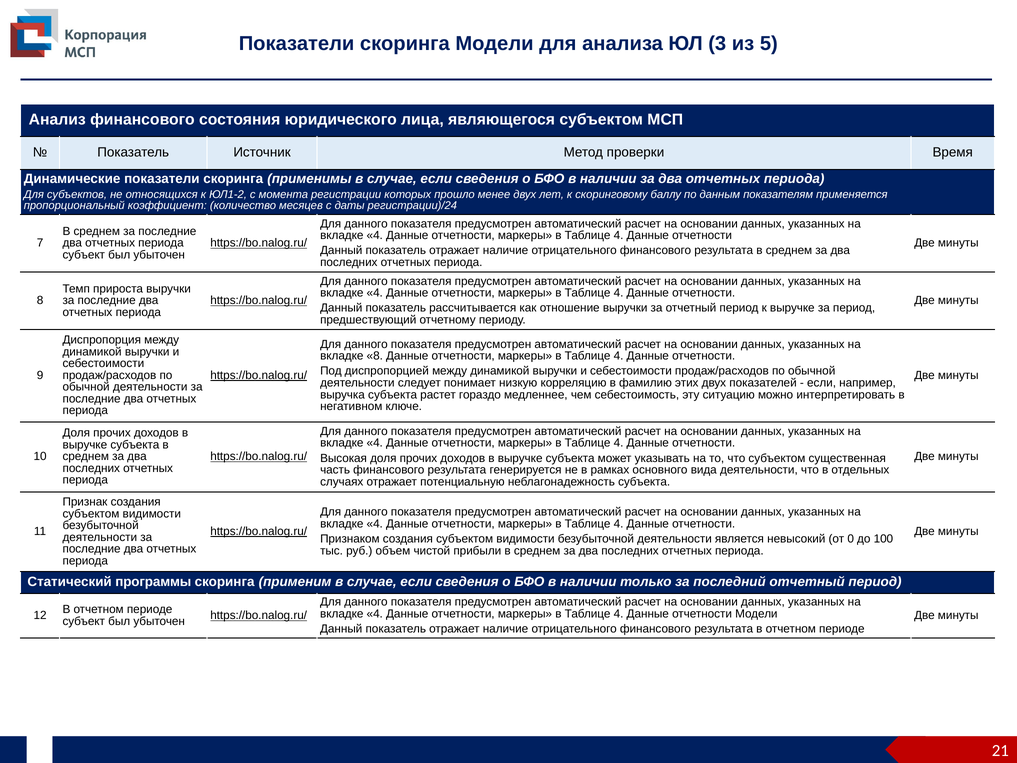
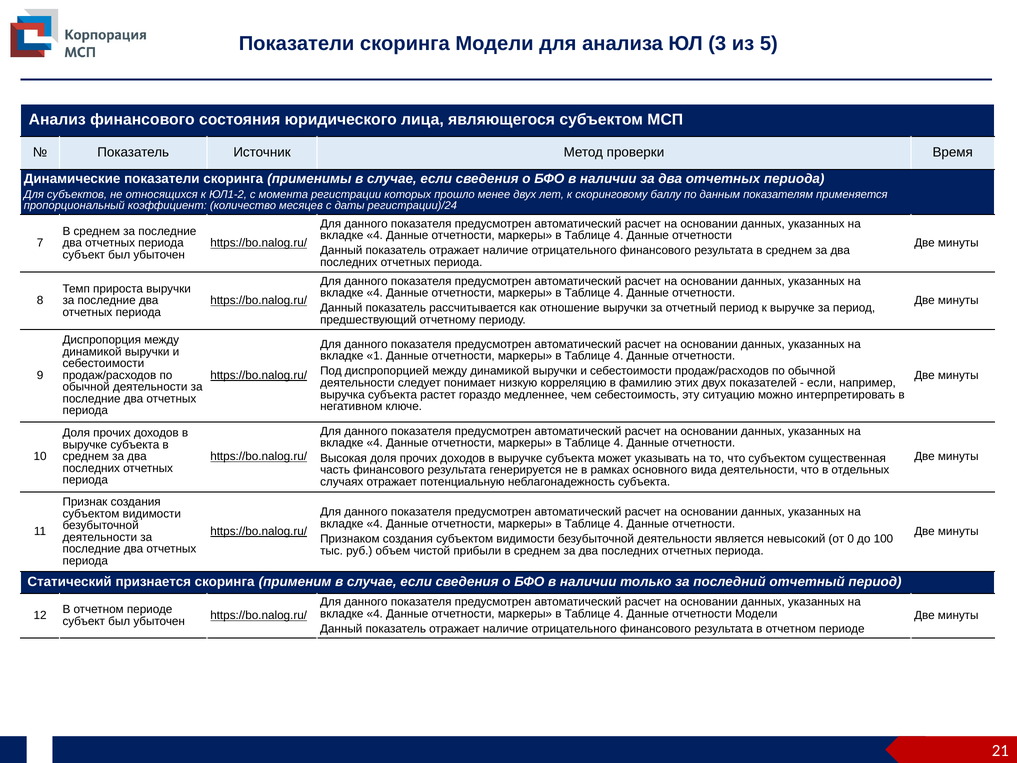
вкладке 8: 8 -> 1 (375, 356)
программы: программы -> признается (153, 582)
